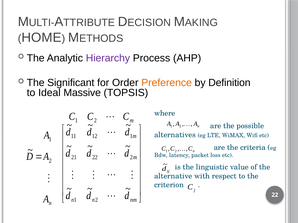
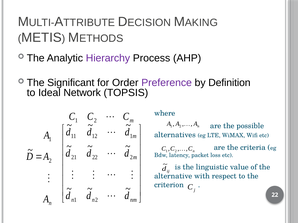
HOME: HOME -> METIS (42, 38)
Preference colour: orange -> purple (167, 83)
Massive: Massive -> Network (82, 93)
